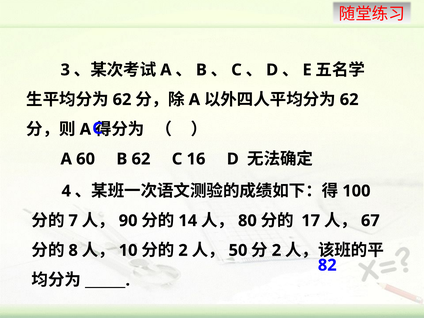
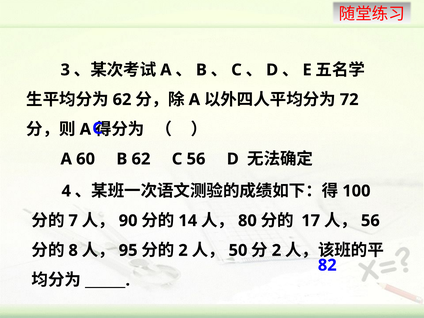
62: 62 -> 72 (349, 100)
C 16: 16 -> 56 (196, 159)
67: 67 -> 56 (370, 221)
10: 10 -> 95 (128, 250)
